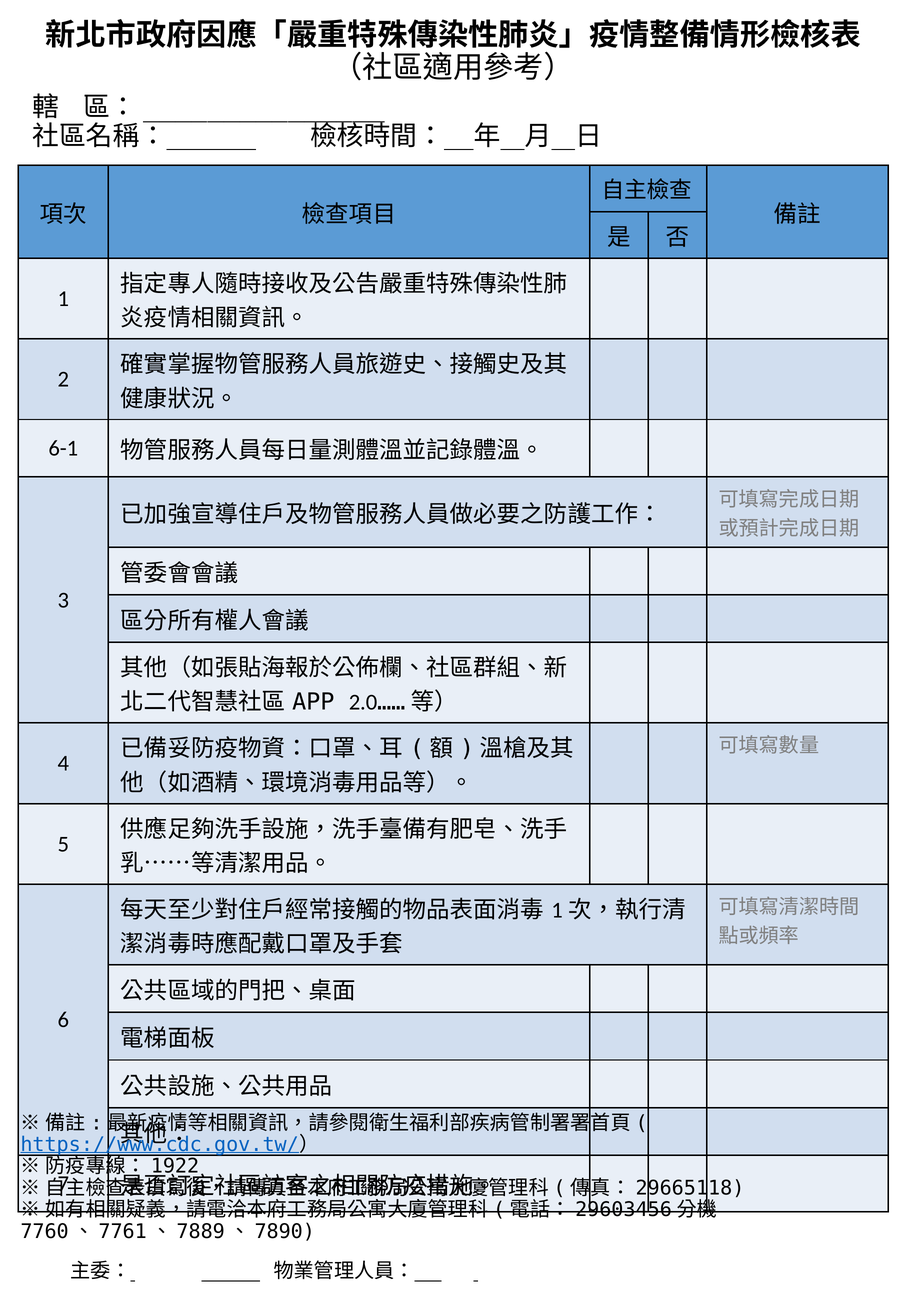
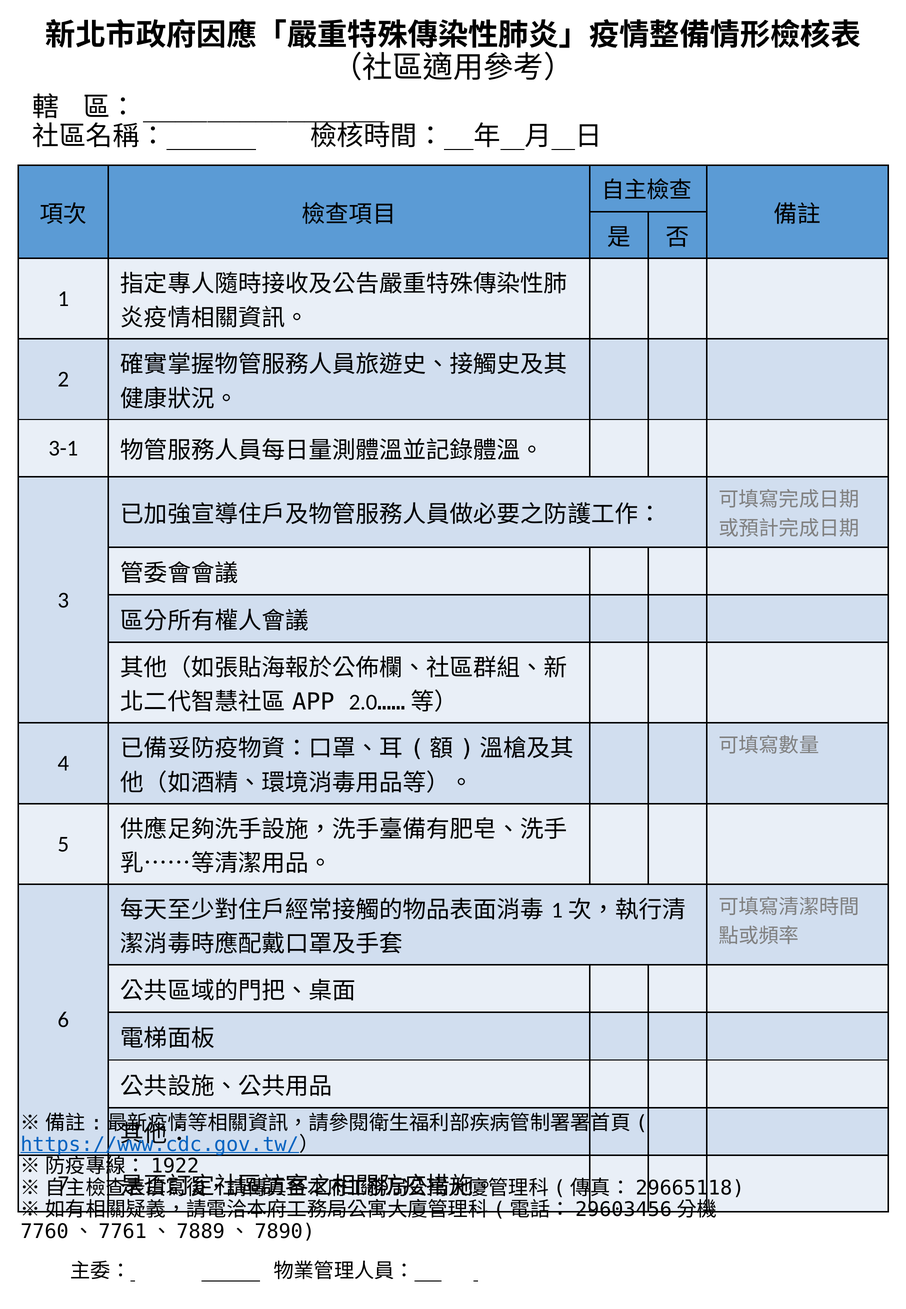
6-1: 6-1 -> 3-1 (63, 448)
